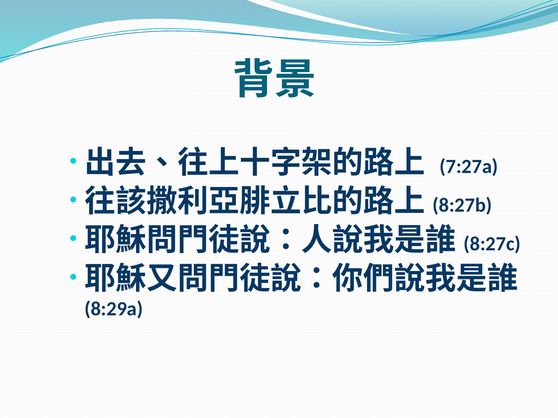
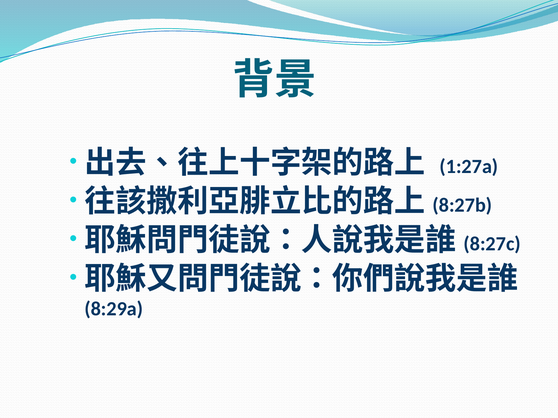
7:27a: 7:27a -> 1:27a (469, 167)
